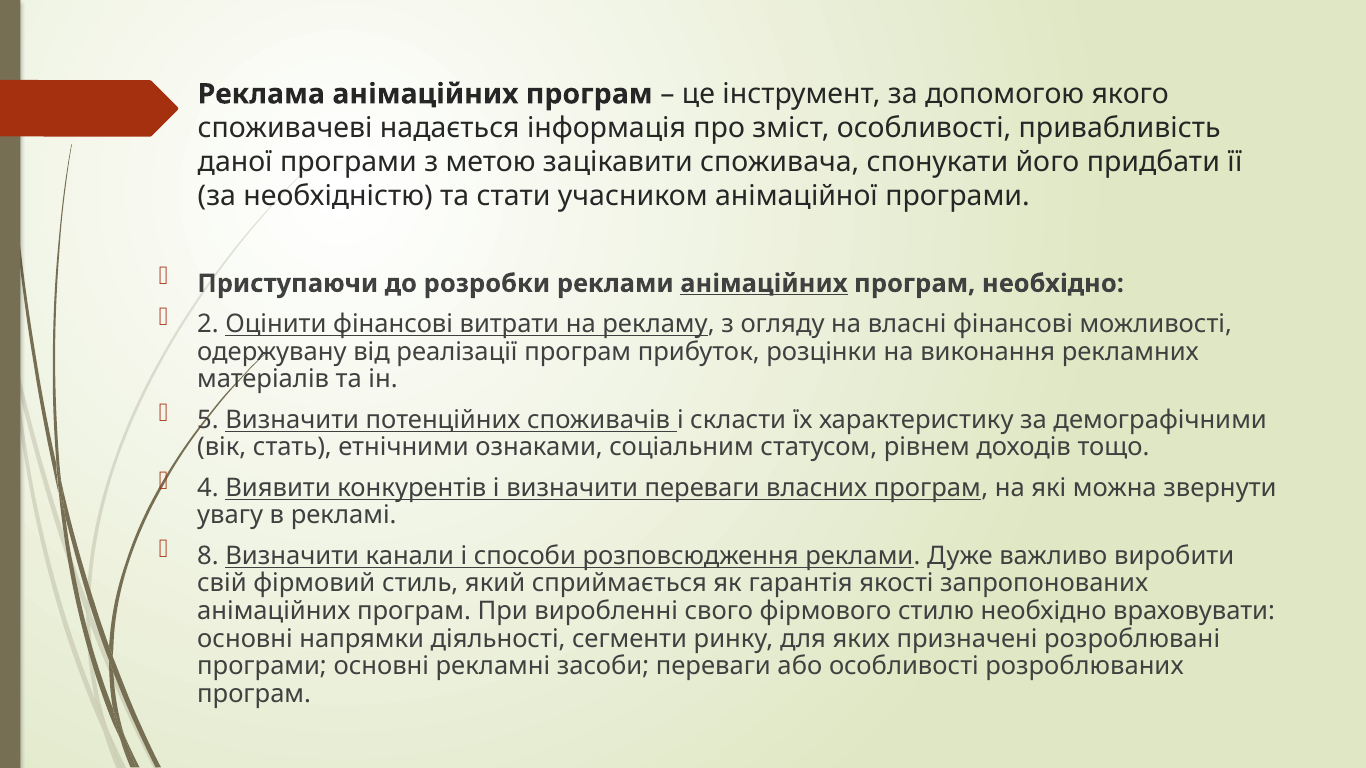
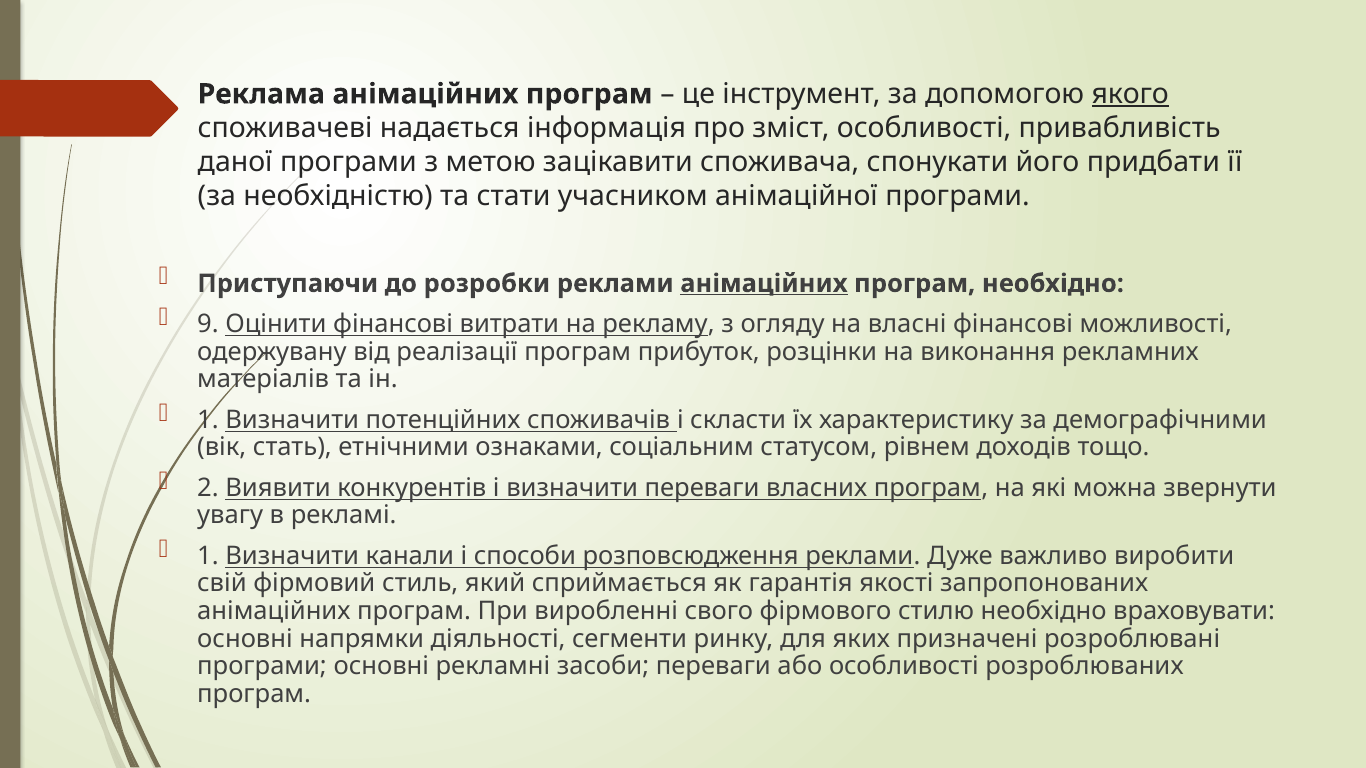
якого underline: none -> present (1130, 94)
2: 2 -> 9 (208, 324)
5: 5 -> 1 (208, 420)
4: 4 -> 2 (208, 488)
8: 8 -> 1 (208, 556)
